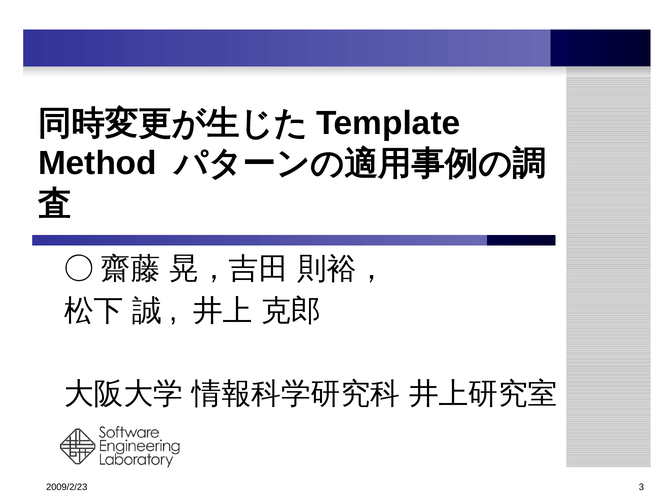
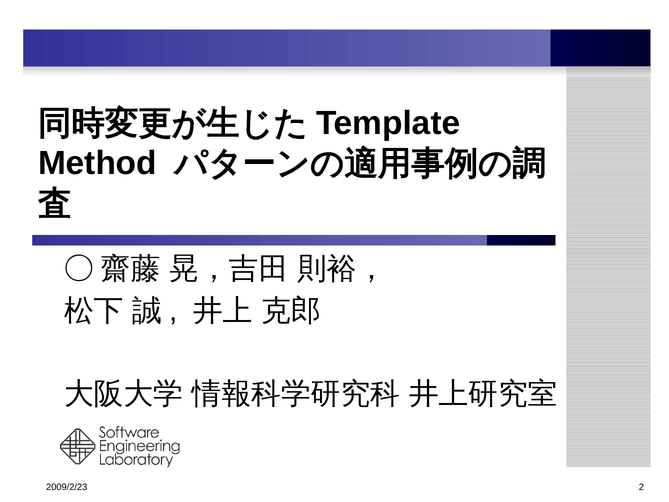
3: 3 -> 2 (641, 487)
